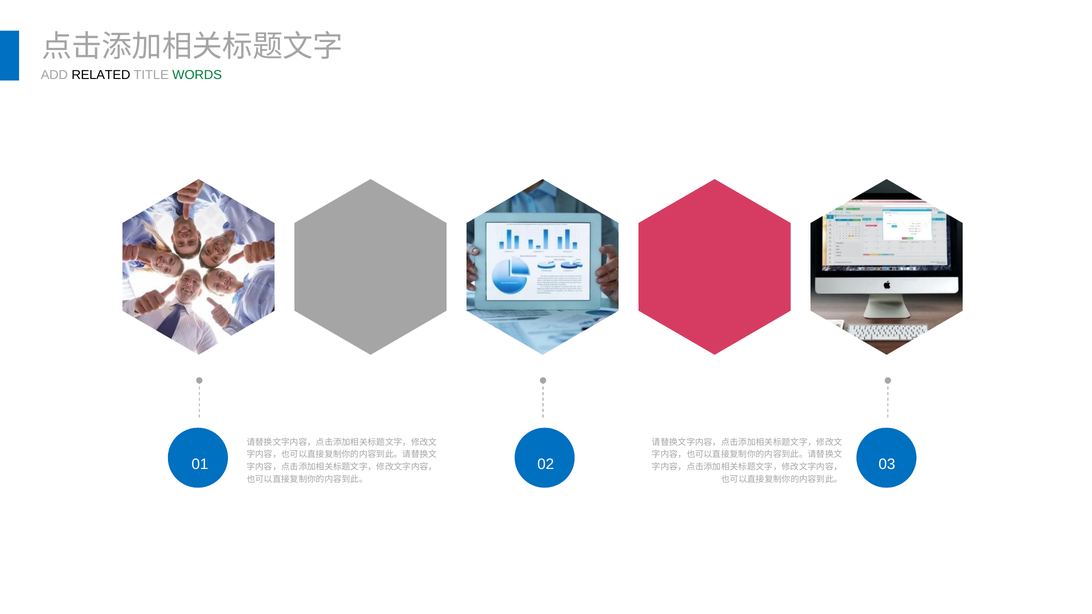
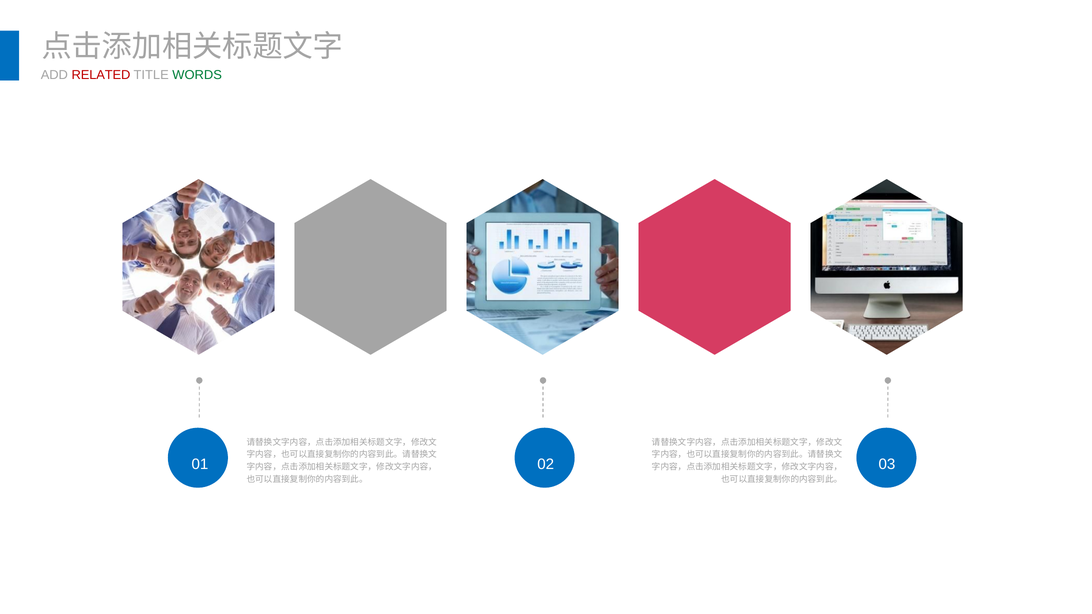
RELATED colour: black -> red (101, 75)
